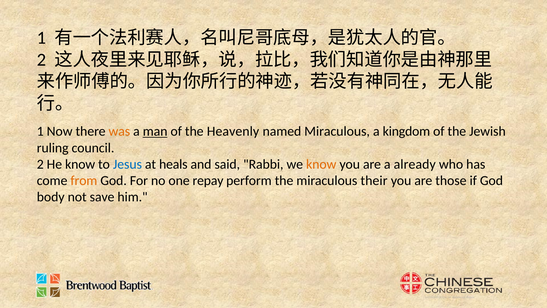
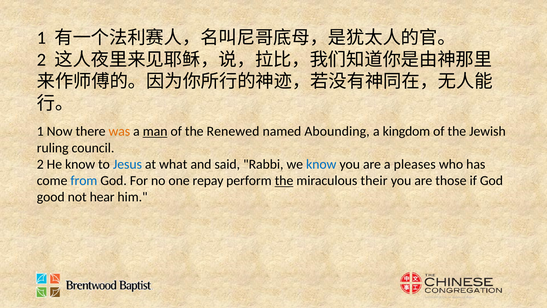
Heavenly: Heavenly -> Renewed (233, 131)
named Miraculous: Miraculous -> Abounding (337, 131)
heals: heals -> what (173, 164)
know colour: orange -> blue (321, 164)
already: already -> pleases (415, 164)
from colour: orange -> blue (84, 181)
the underline: none -> present (284, 181)
body: body -> good (51, 197)
save: save -> hear (102, 197)
